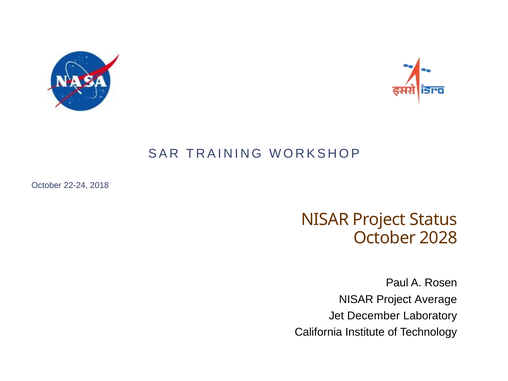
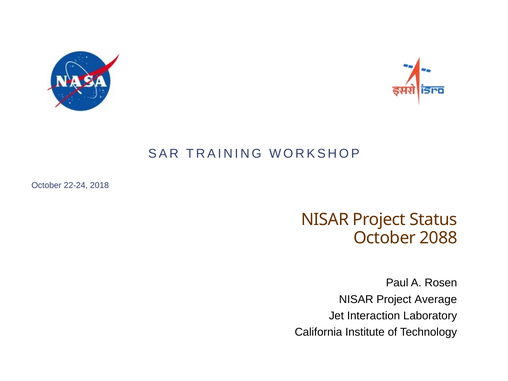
2028: 2028 -> 2088 (438, 238)
December: December -> Interaction (374, 316)
